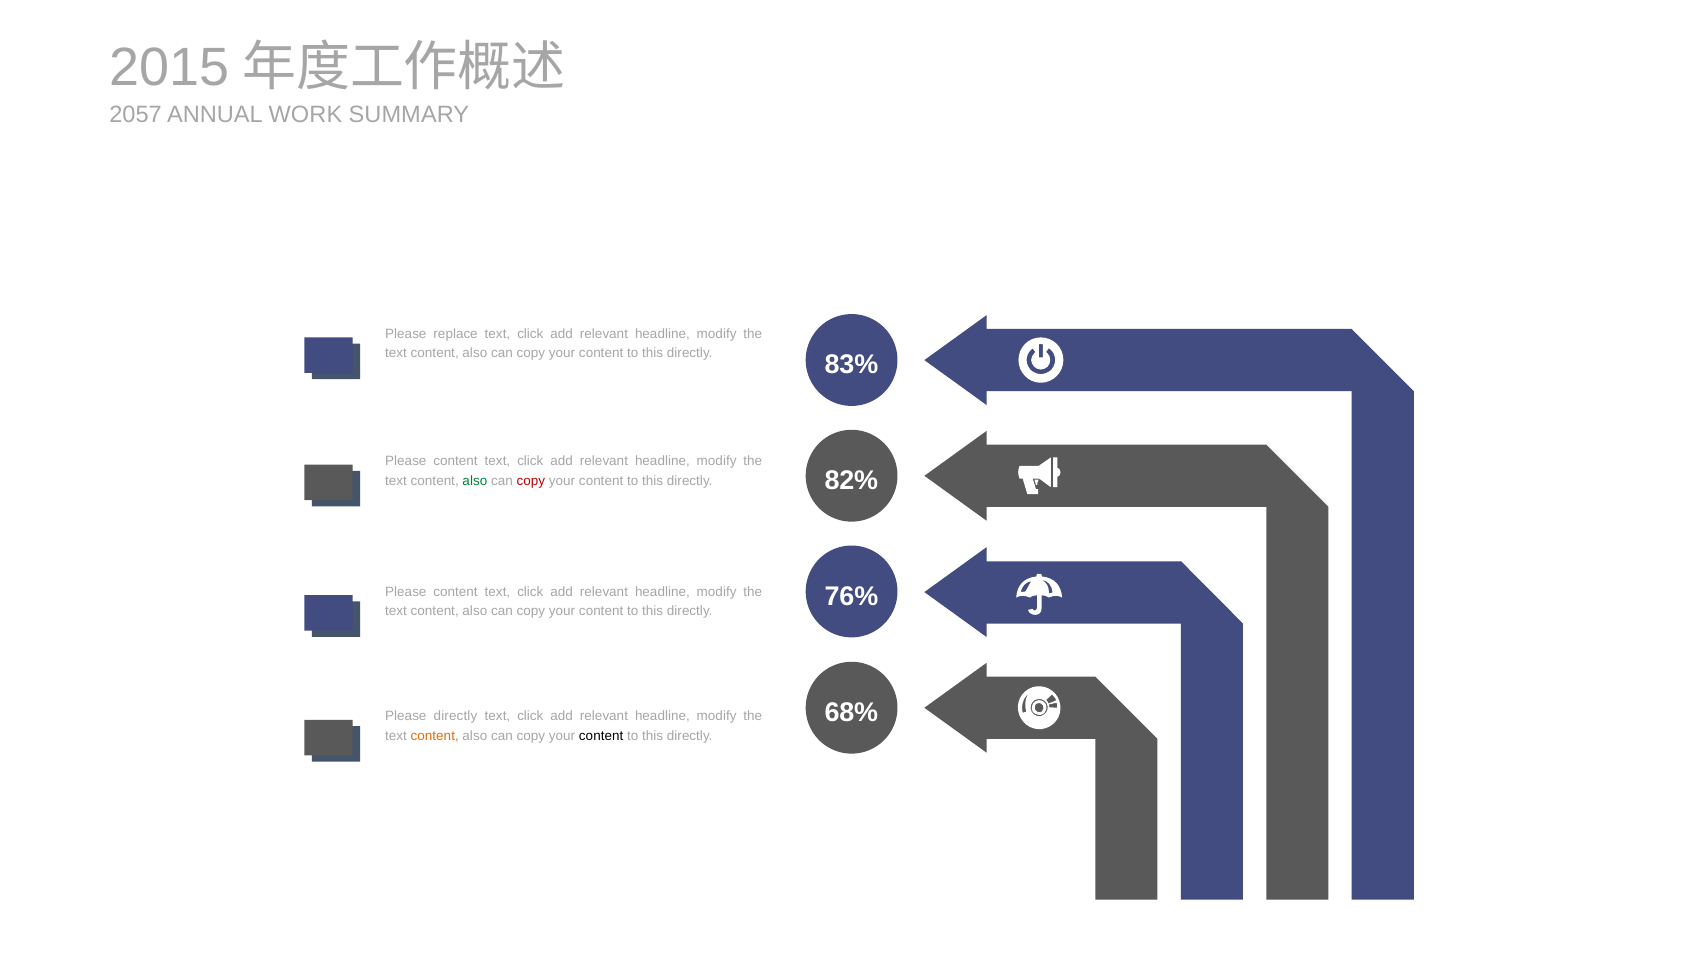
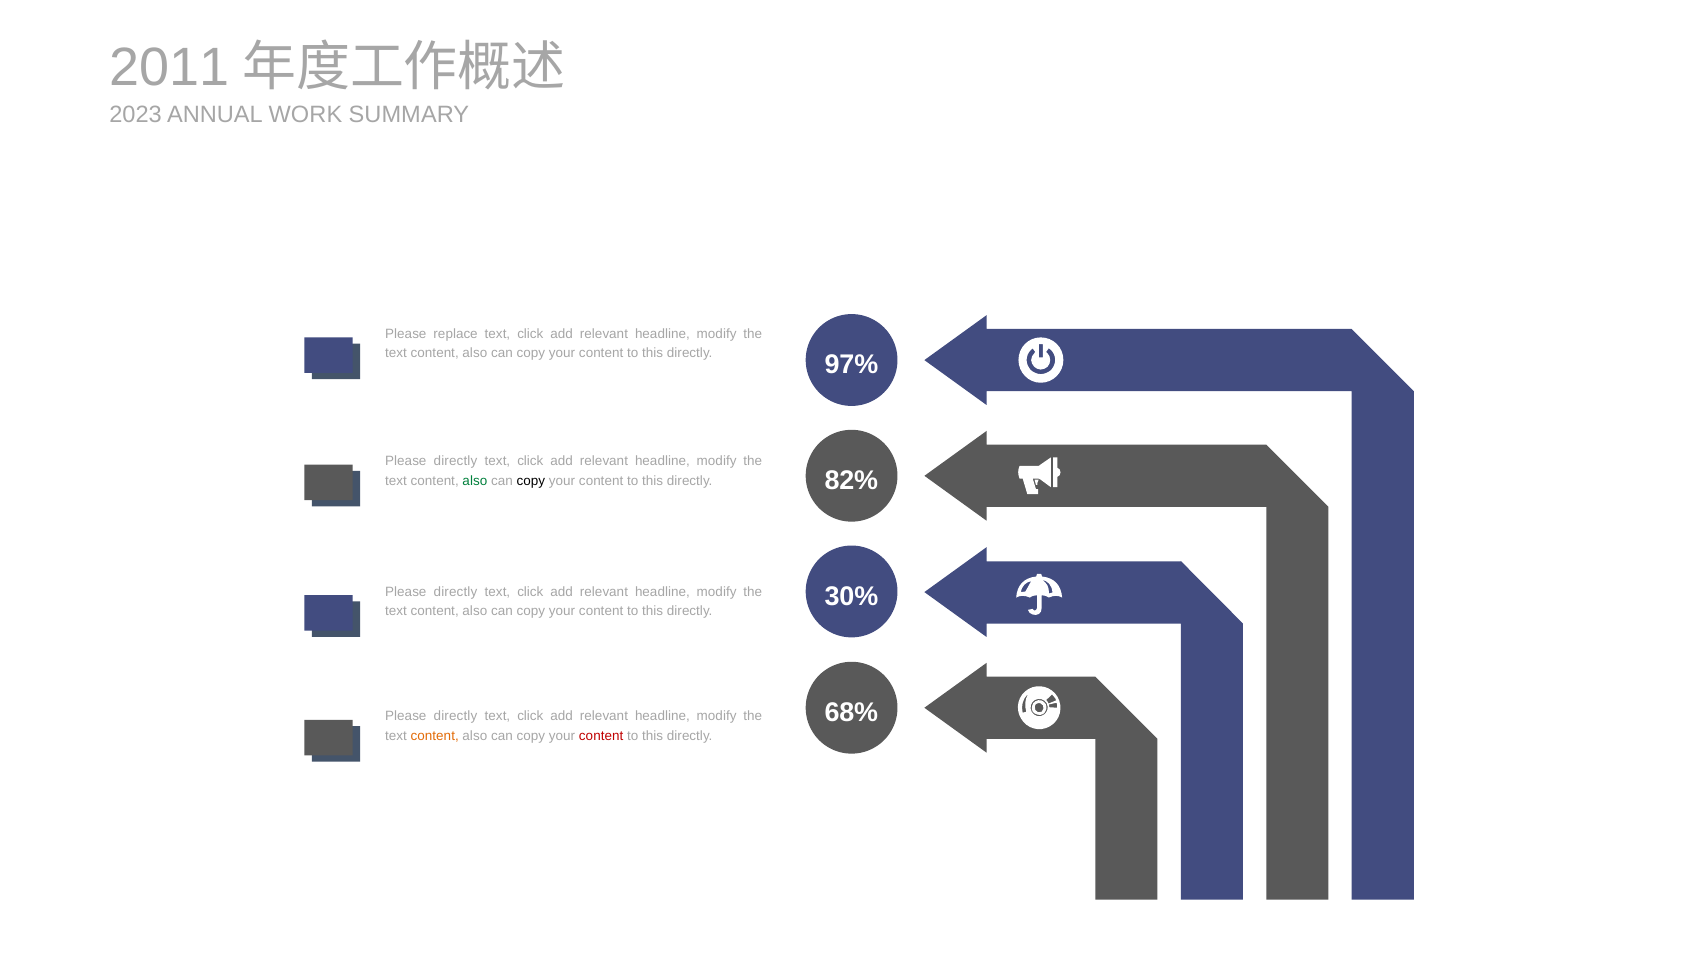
2015: 2015 -> 2011 (169, 67)
2057: 2057 -> 2023 (136, 114)
83%: 83% -> 97% (851, 365)
content: content -> directly (456, 461)
copy colour: red -> black (531, 480)
76%: 76% -> 30% (851, 596)
content: content -> directly (456, 591)
content colour: black -> red (601, 736)
